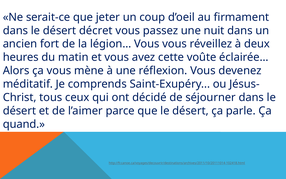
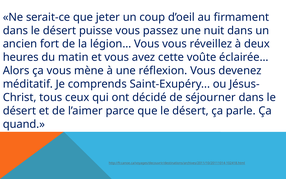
décret: décret -> puisse (96, 31)
